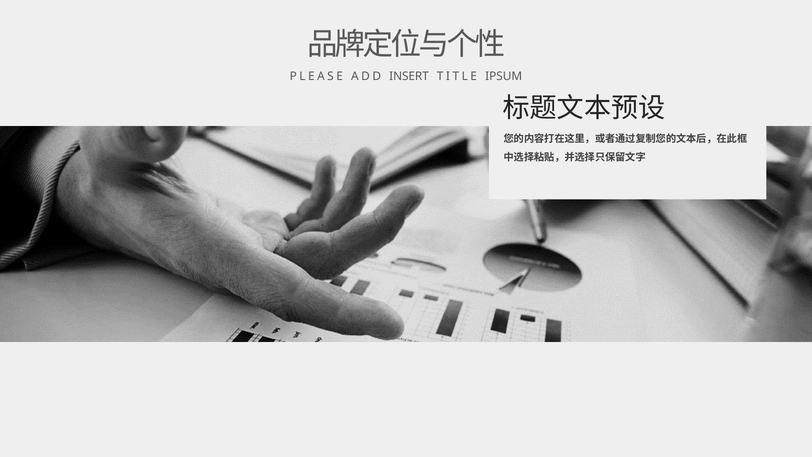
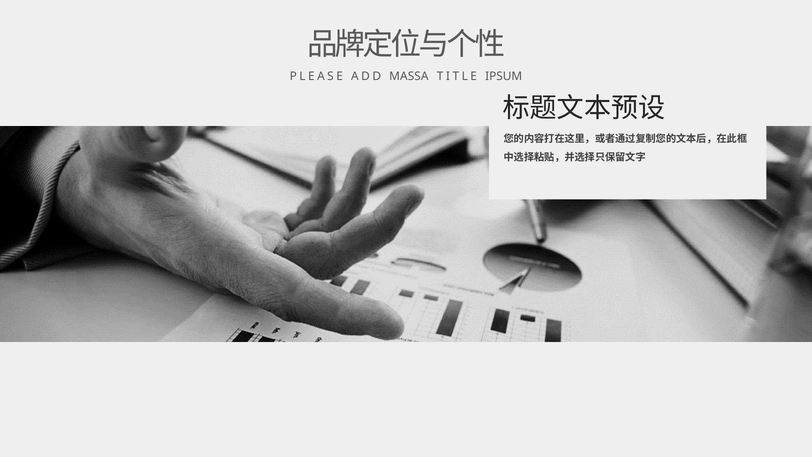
INSERT: INSERT -> MASSA (409, 76)
